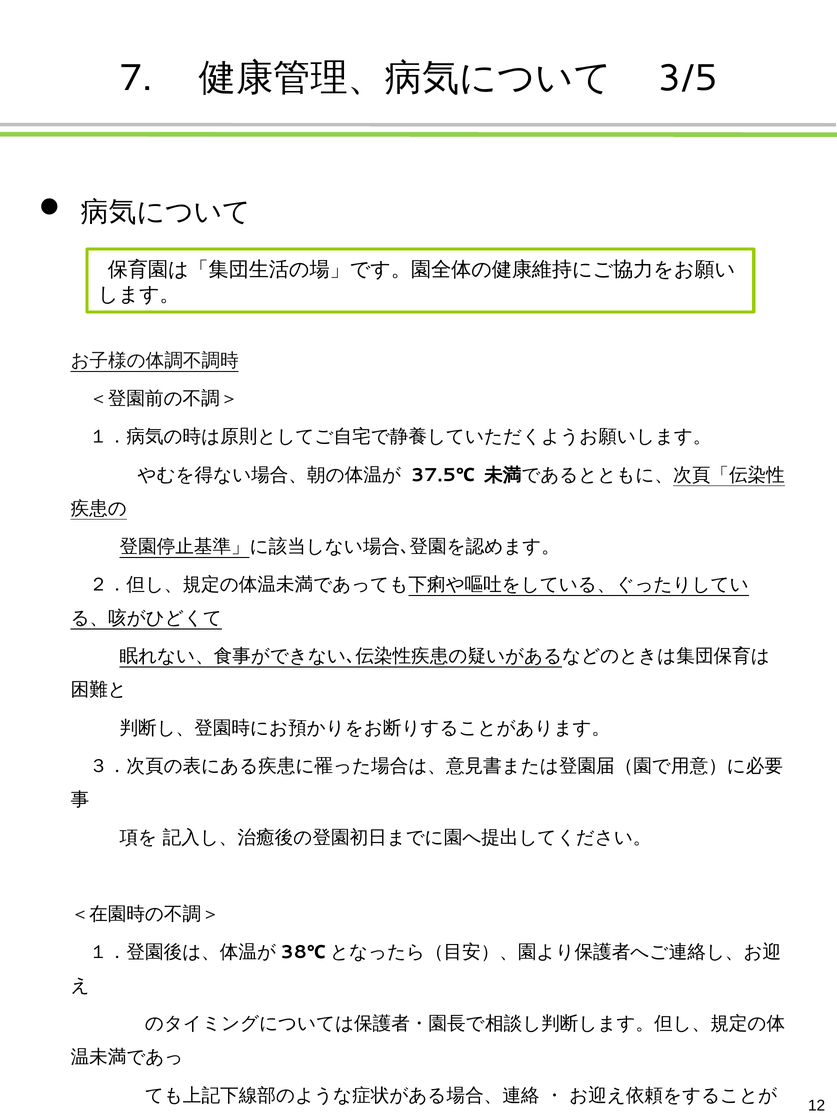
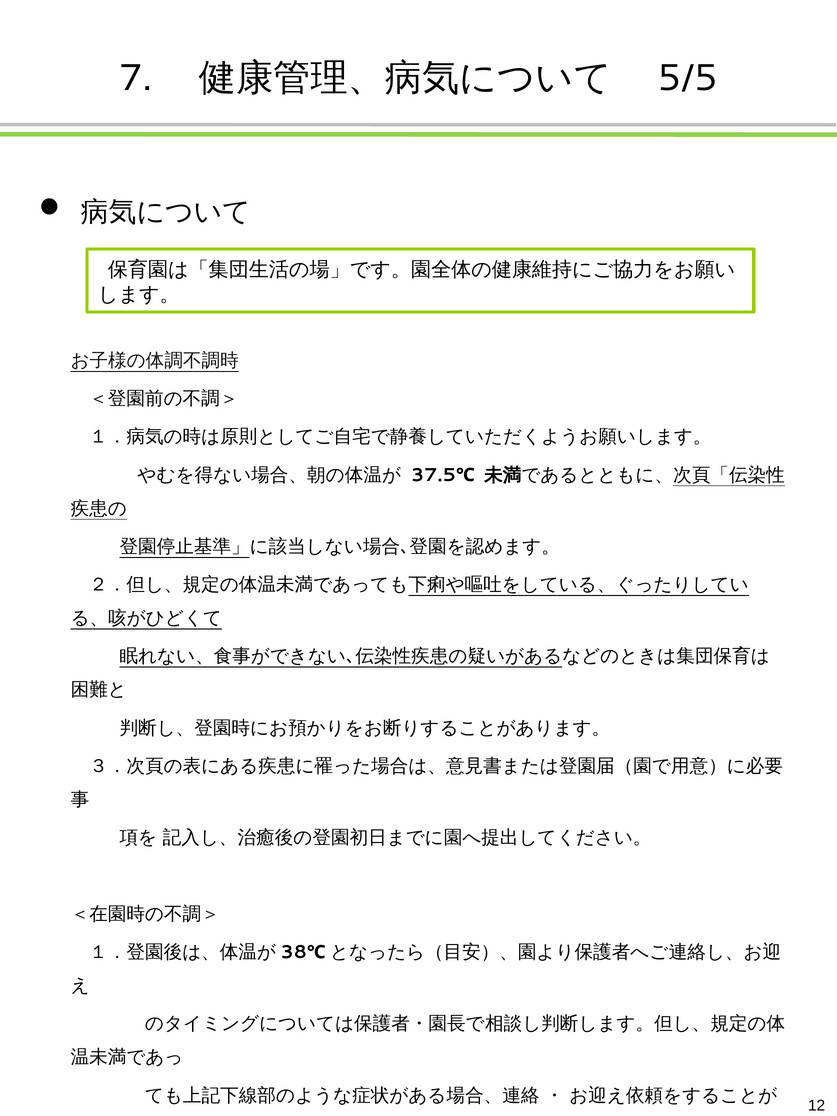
3/5: 3/5 -> 5/5 (688, 78)
